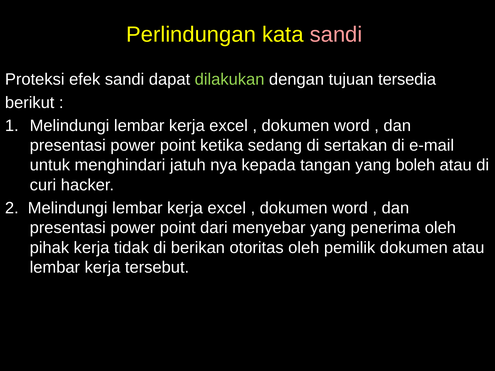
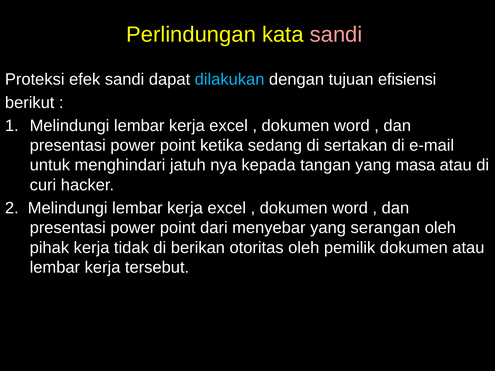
dilakukan colour: light green -> light blue (230, 80)
tersedia: tersedia -> efisiensi (407, 80)
boleh: boleh -> masa (415, 165)
penerima: penerima -> serangan (385, 228)
